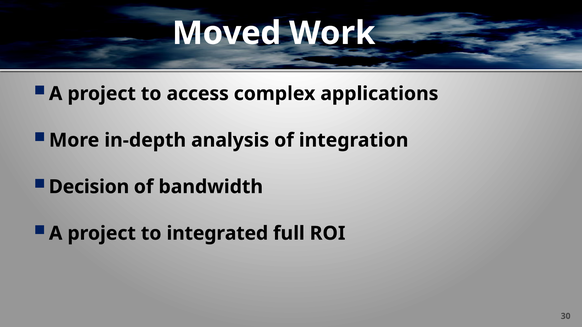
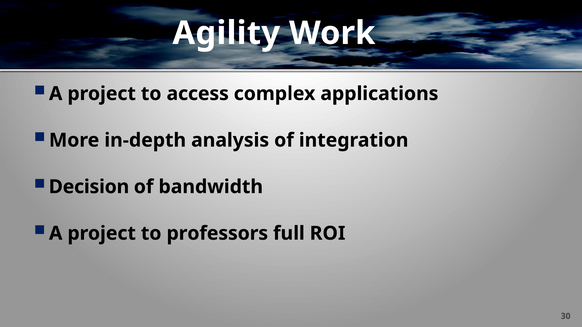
Moved: Moved -> Agility (226, 33)
integrated: integrated -> professors (217, 234)
